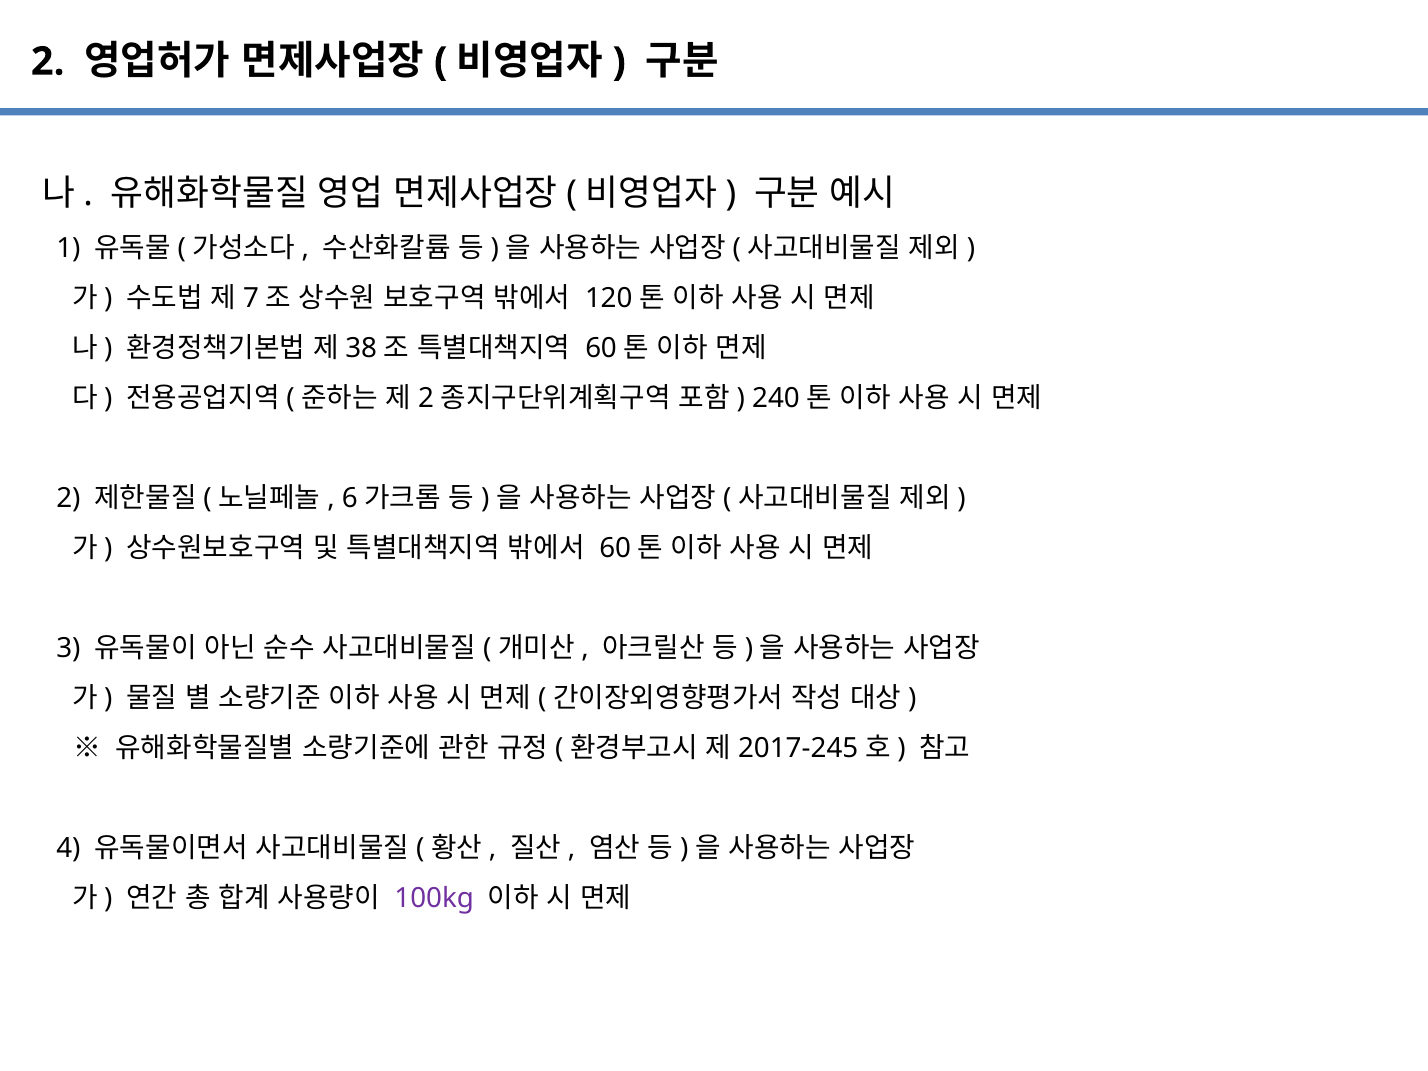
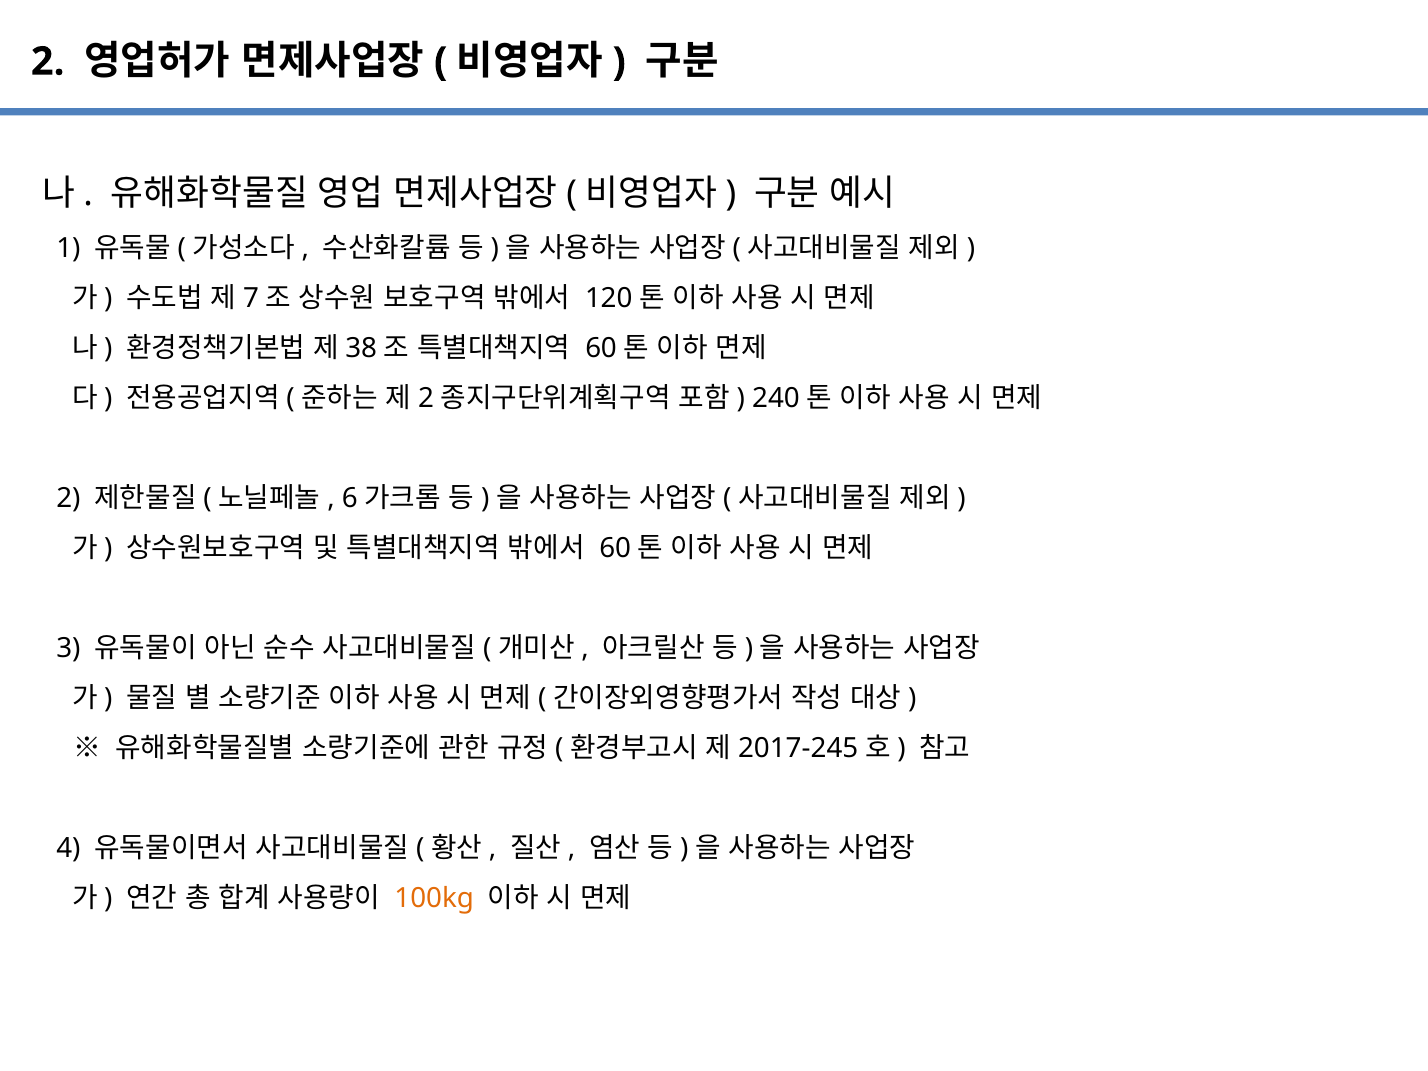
100kg colour: purple -> orange (434, 898)
